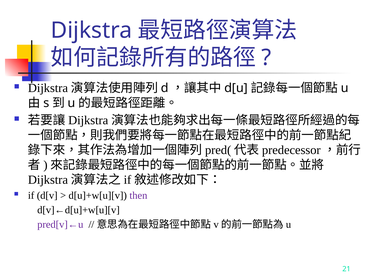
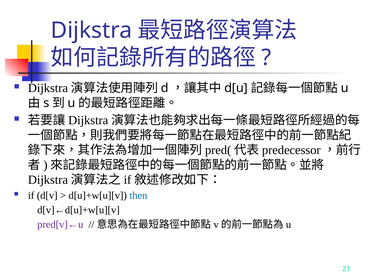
then colour: purple -> blue (138, 196)
